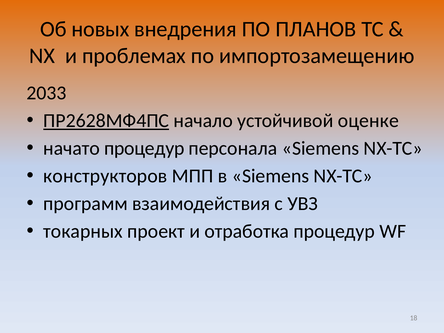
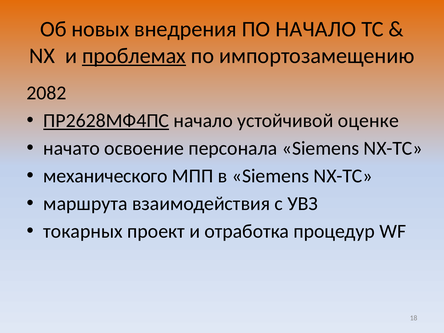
ПО ПЛАНОВ: ПЛАНОВ -> НАЧАЛО (316, 29)
проблемах underline: none -> present (134, 56)
2033: 2033 -> 2082 (47, 93)
начато процедур: процедур -> освоение (144, 148)
конструкторов: конструкторов -> механического (106, 176)
программ: программ -> маршрута (85, 204)
